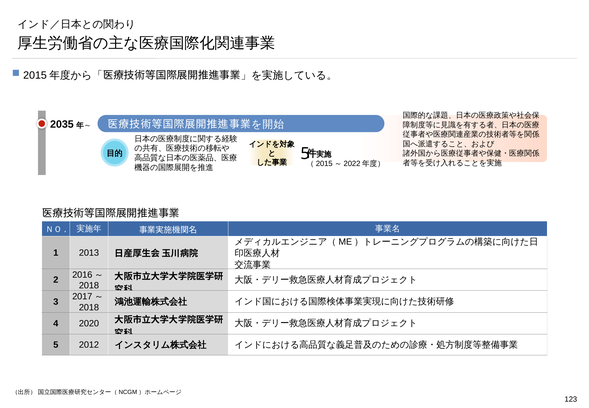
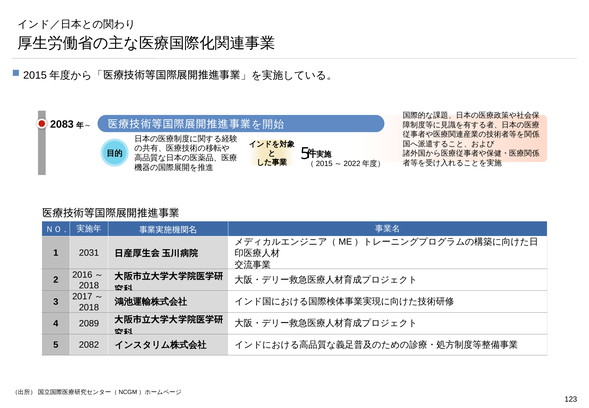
2035: 2035 -> 2083 (62, 124)
2013: 2013 -> 2031 (89, 253)
2020: 2020 -> 2089 (89, 323)
2012: 2012 -> 2082 (89, 345)
